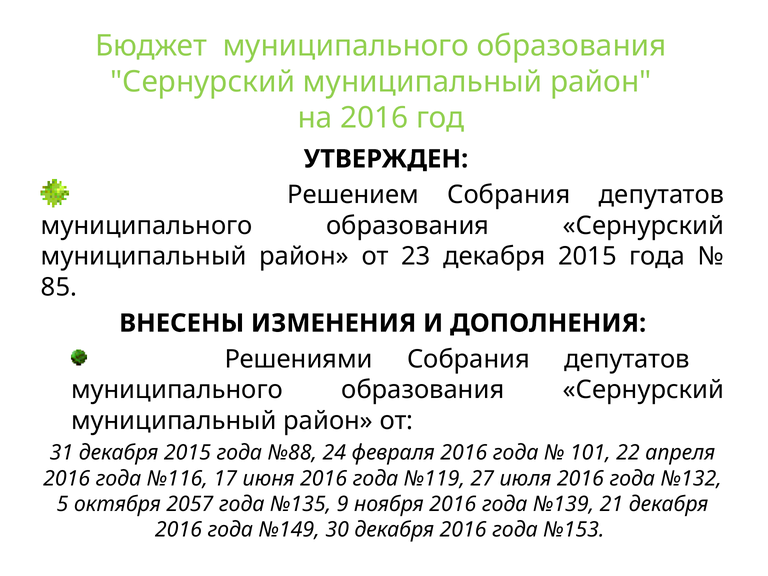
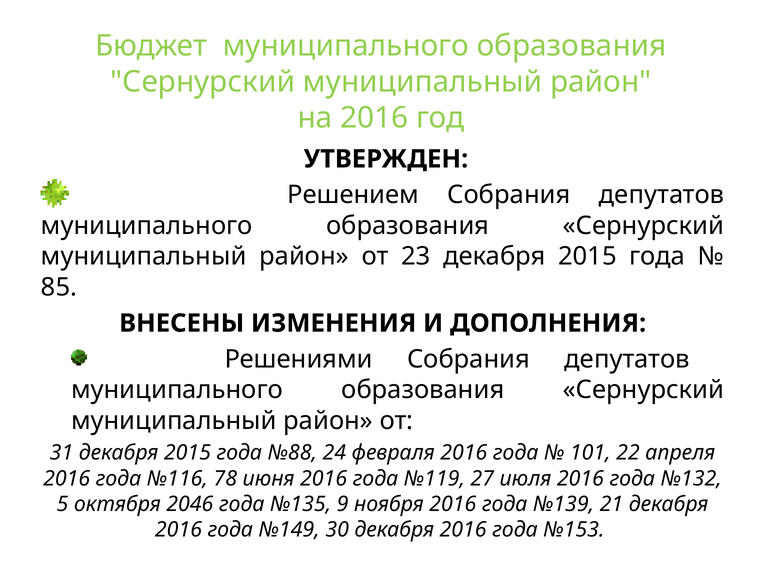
17: 17 -> 78 (225, 478)
2057: 2057 -> 2046 (190, 504)
